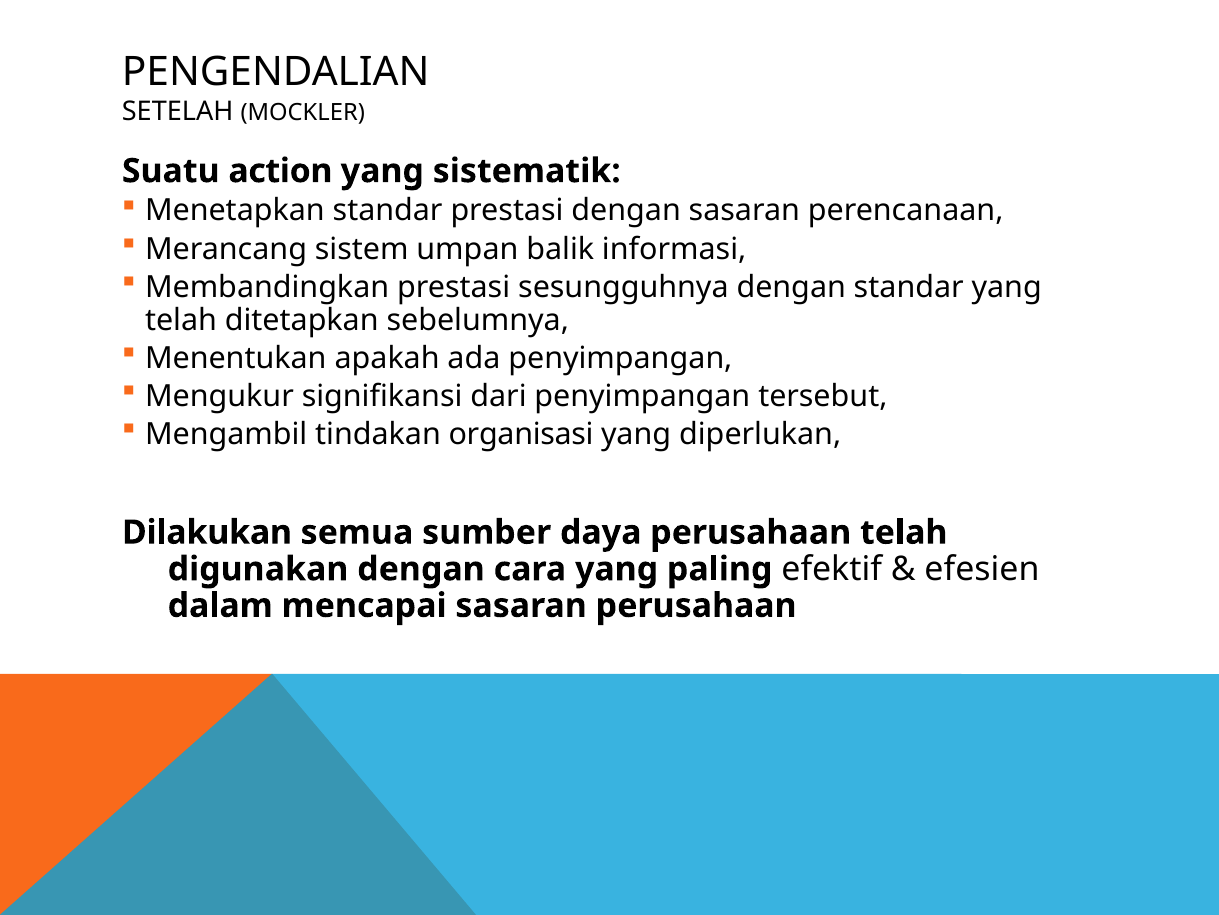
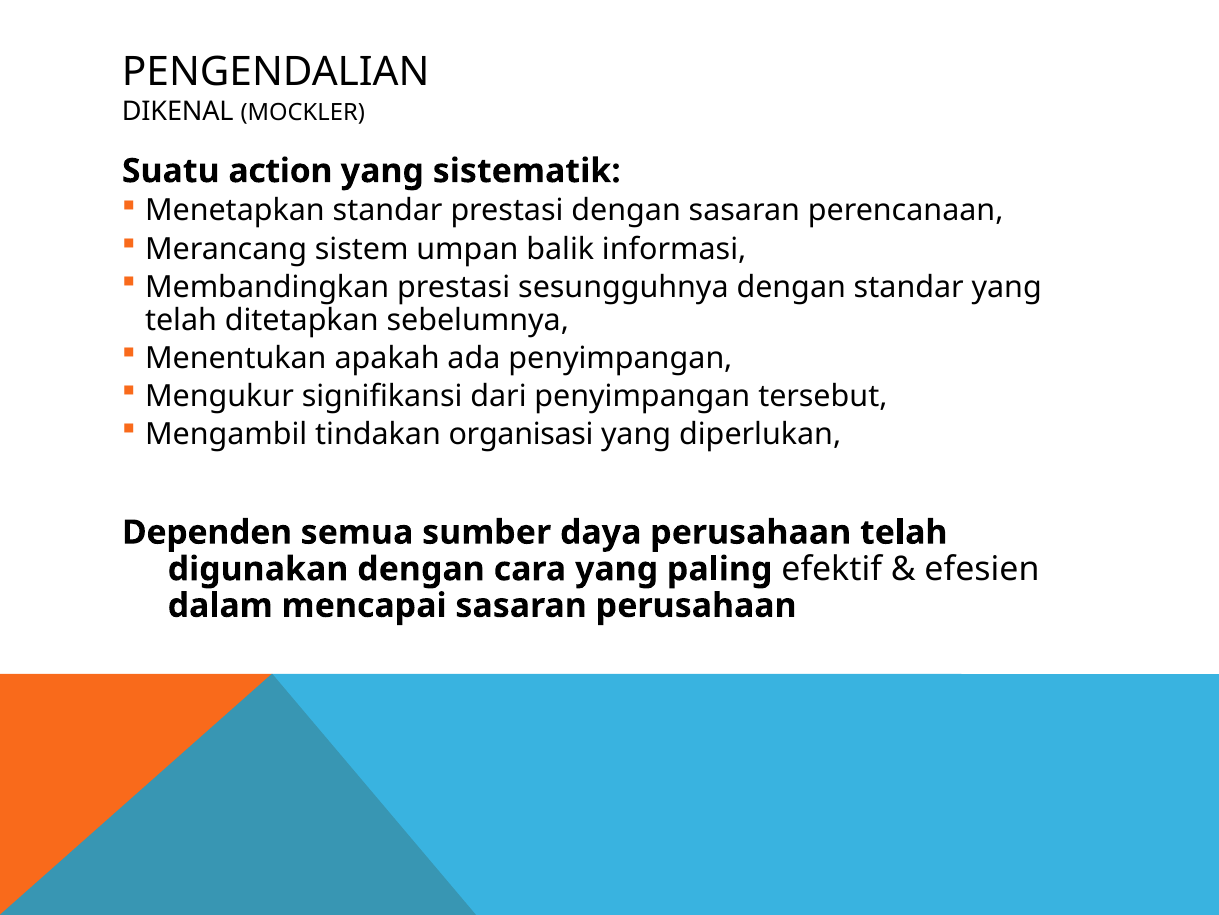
SETELAH: SETELAH -> DIKENAL (178, 112)
Dilakukan: Dilakukan -> Dependen (207, 532)
